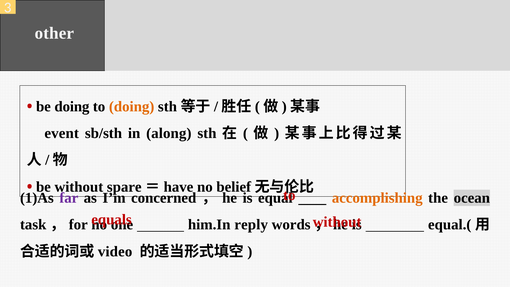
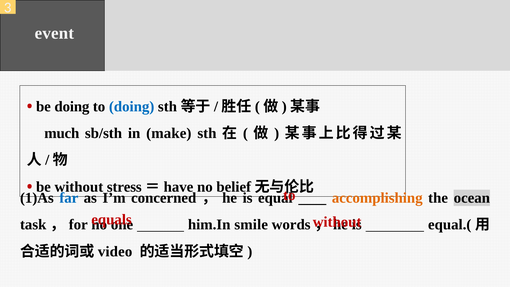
other: other -> event (54, 33)
doing colour: orange -> blue (132, 106)
event: event -> much (62, 133)
along: along -> make (169, 133)
spare: spare -> stress (124, 187)
far colour: purple -> blue (69, 198)
reply: reply -> smile (251, 225)
